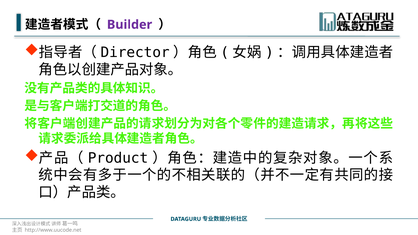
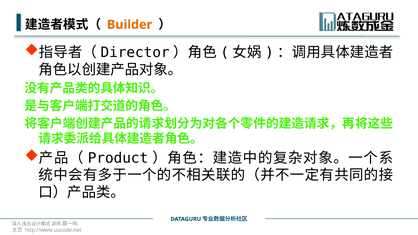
Builder colour: purple -> orange (130, 25)
